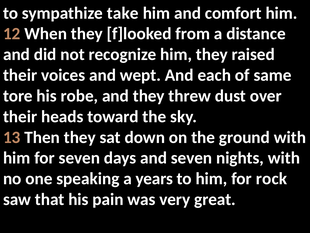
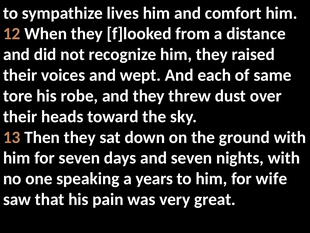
take: take -> lives (123, 13)
rock: rock -> wife (272, 178)
